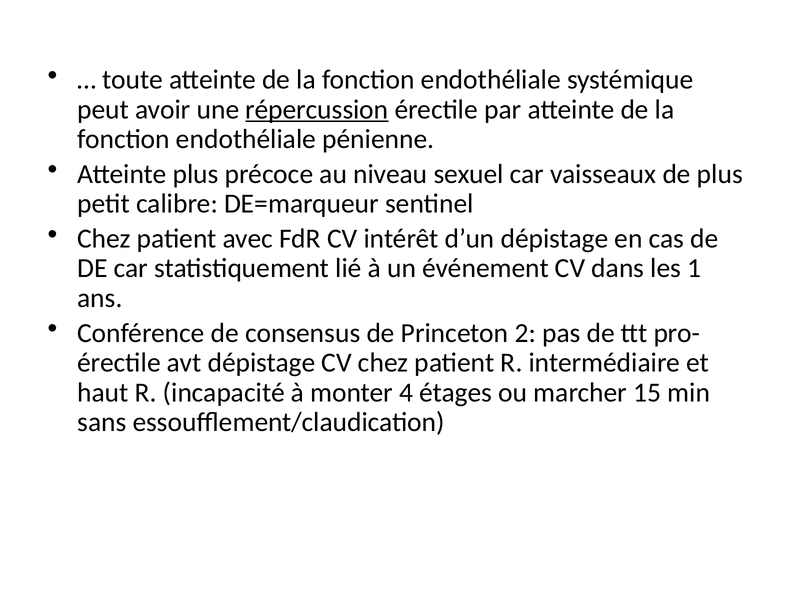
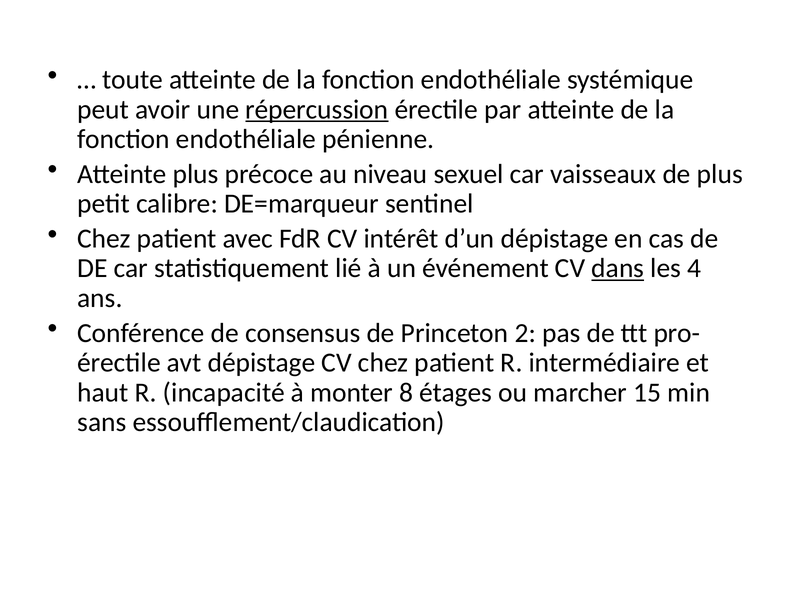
dans underline: none -> present (618, 268)
1: 1 -> 4 (694, 268)
4: 4 -> 8 (406, 392)
